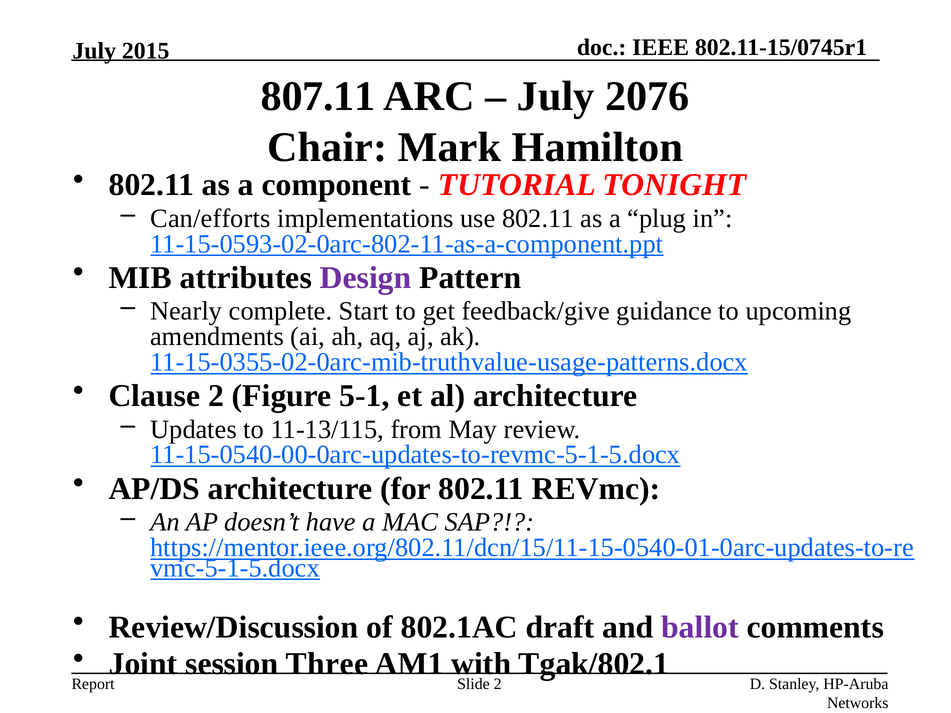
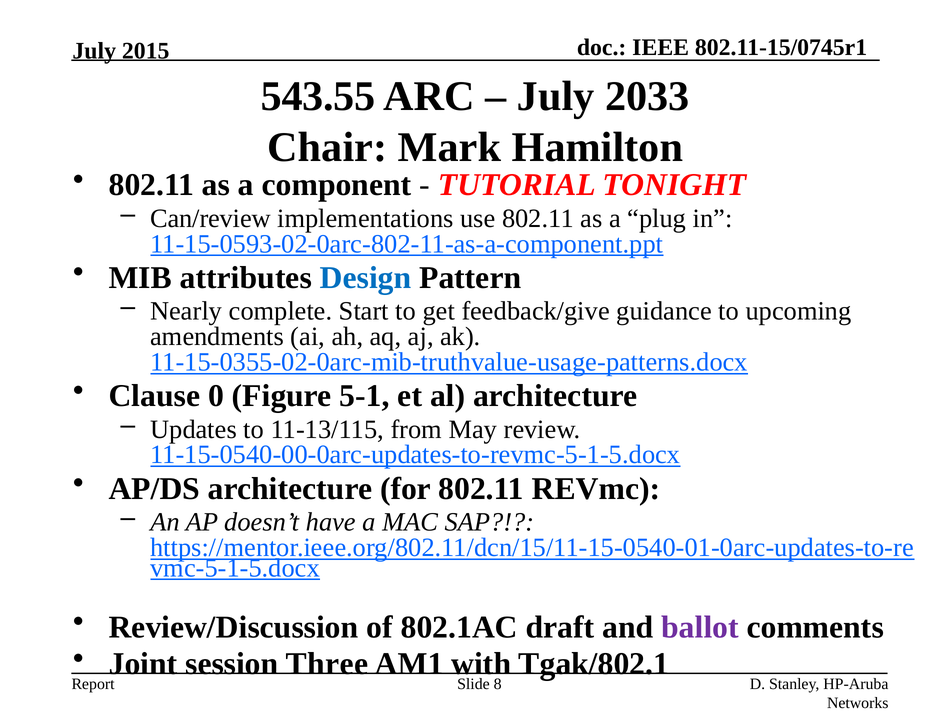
807.11: 807.11 -> 543.55 (318, 96)
2076: 2076 -> 2033 (647, 96)
Can/efforts: Can/efforts -> Can/review (211, 219)
Design colour: purple -> blue (366, 278)
Clause 2: 2 -> 0 (216, 396)
Slide 2: 2 -> 8 (498, 684)
